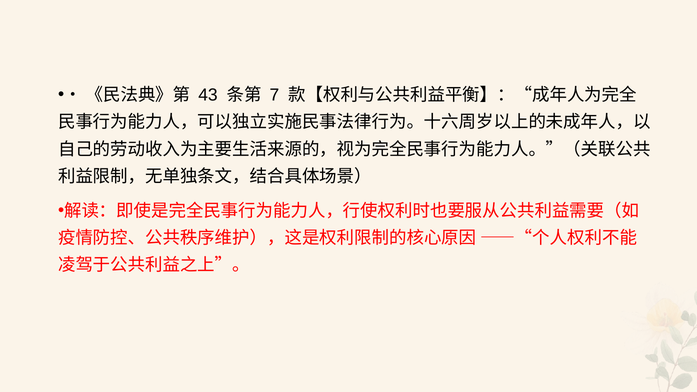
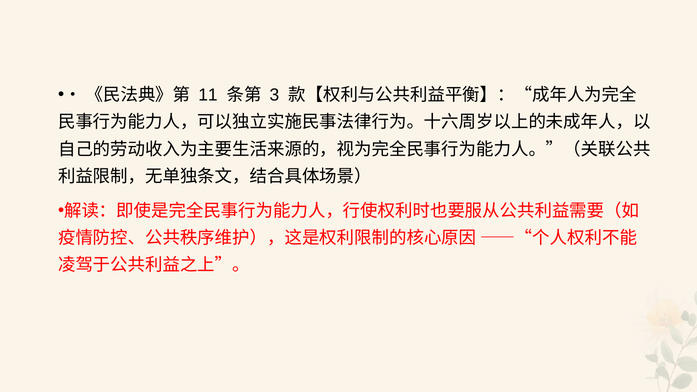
43: 43 -> 11 (208, 95)
7: 7 -> 3 (274, 95)
